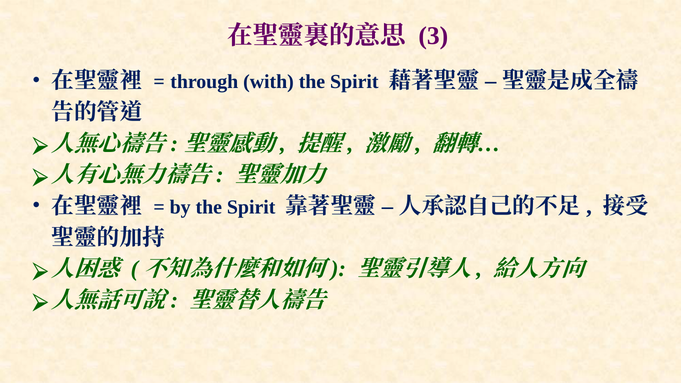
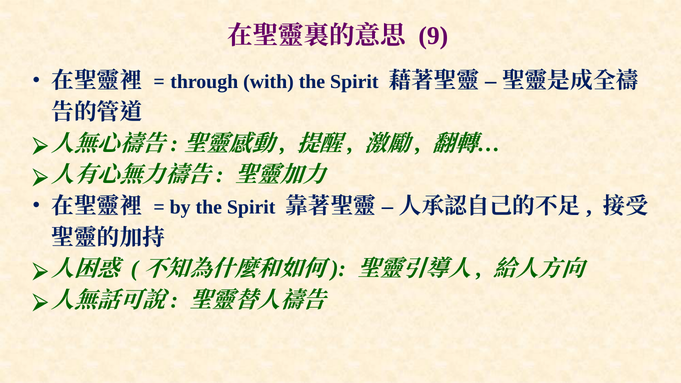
3: 3 -> 9 (433, 36)
